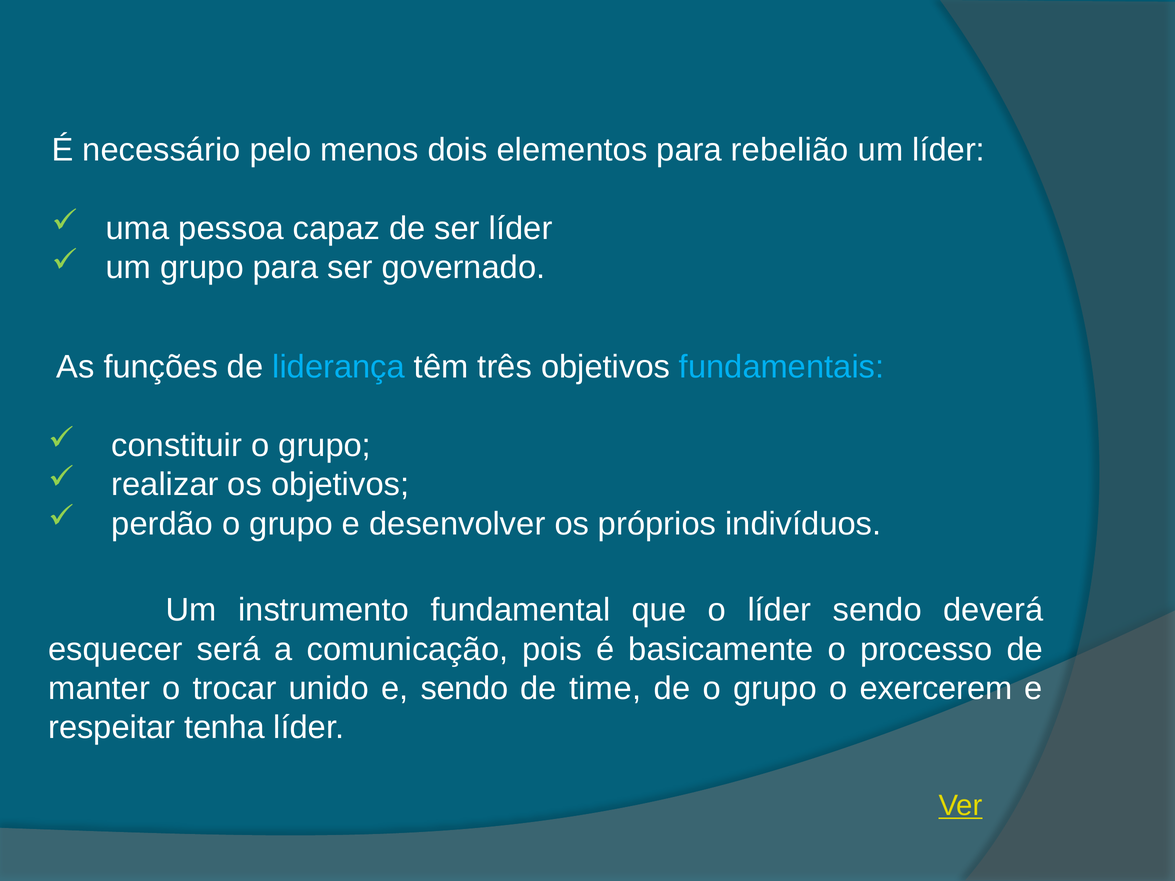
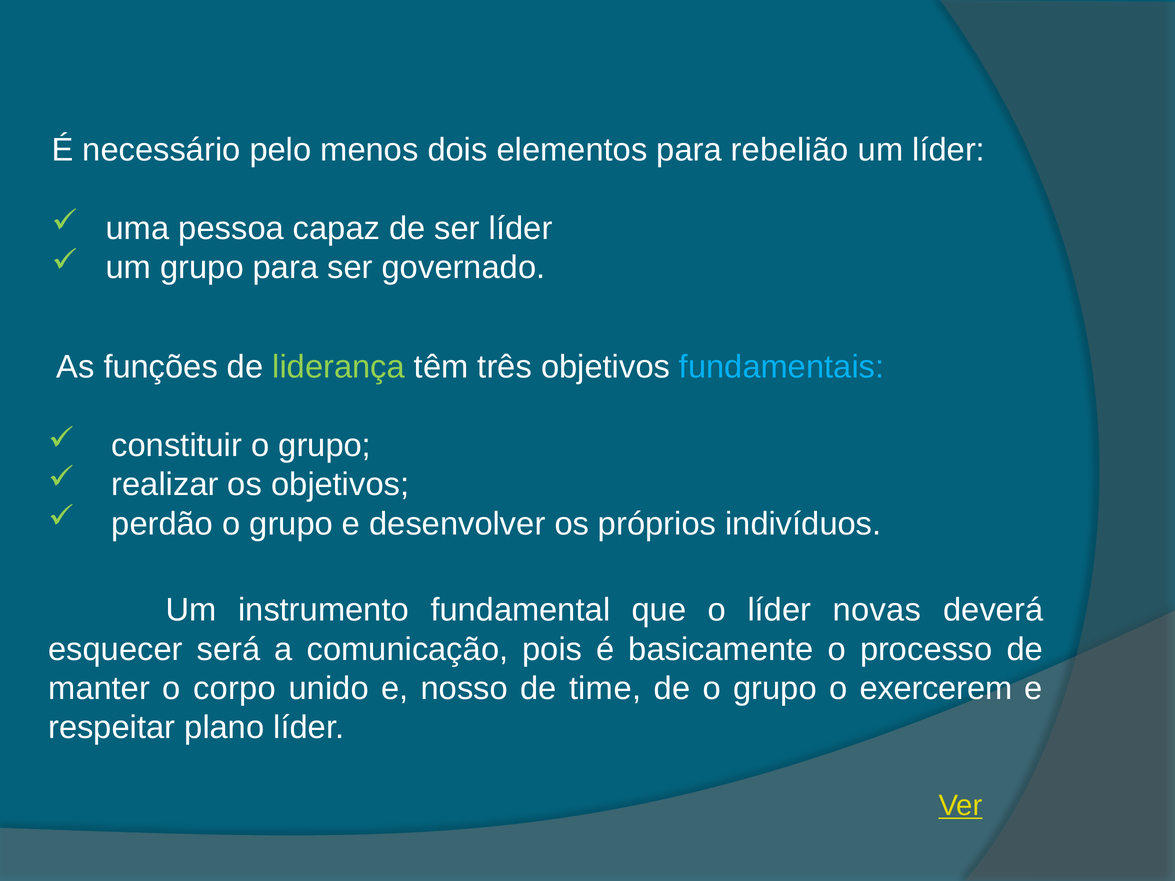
liderança colour: light blue -> light green (339, 367)
líder sendo: sendo -> novas (877, 610)
trocar: trocar -> corpo (235, 689)
e sendo: sendo -> nosso (464, 689)
tenha: tenha -> plano (224, 728)
